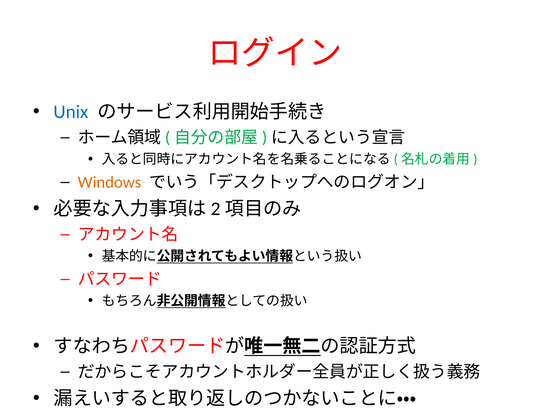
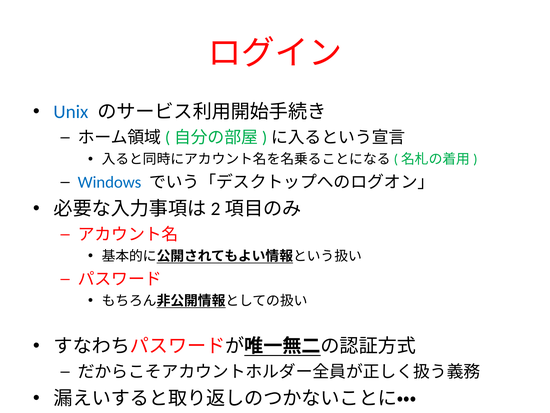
Windows colour: orange -> blue (109, 182)
